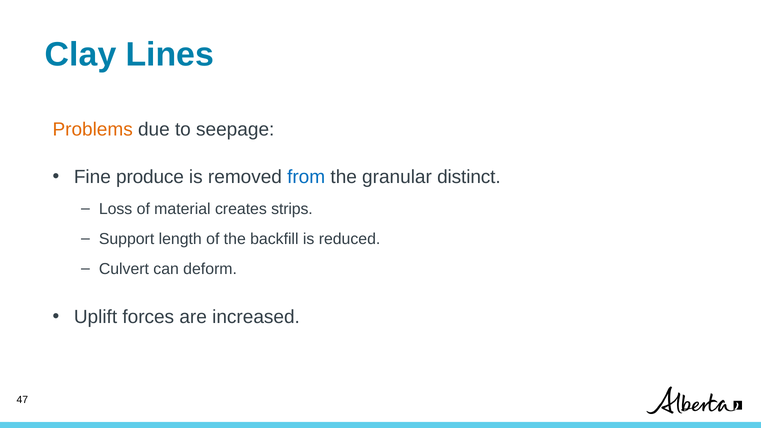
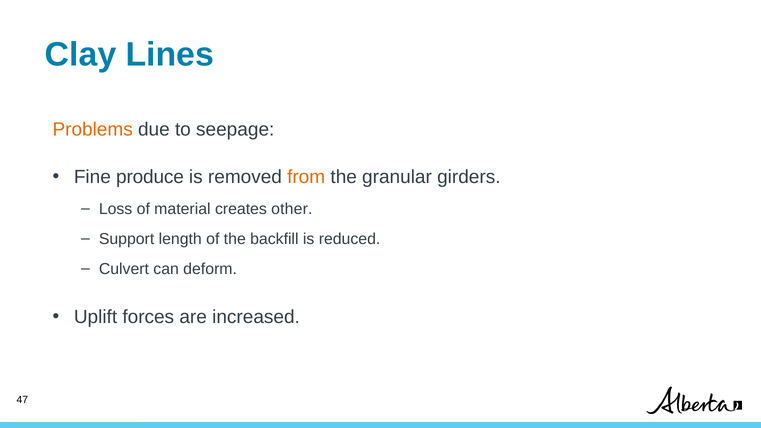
from colour: blue -> orange (306, 177)
distinct: distinct -> girders (469, 177)
strips: strips -> other (292, 209)
